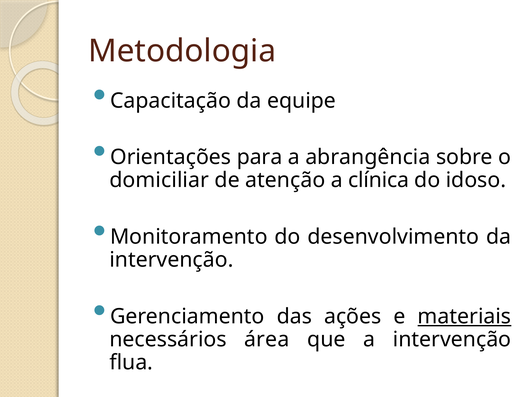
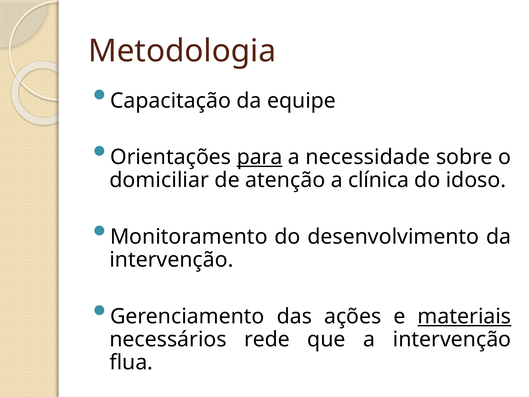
para underline: none -> present (260, 157)
abrangência: abrangência -> necessidade (368, 157)
área: área -> rede (267, 339)
